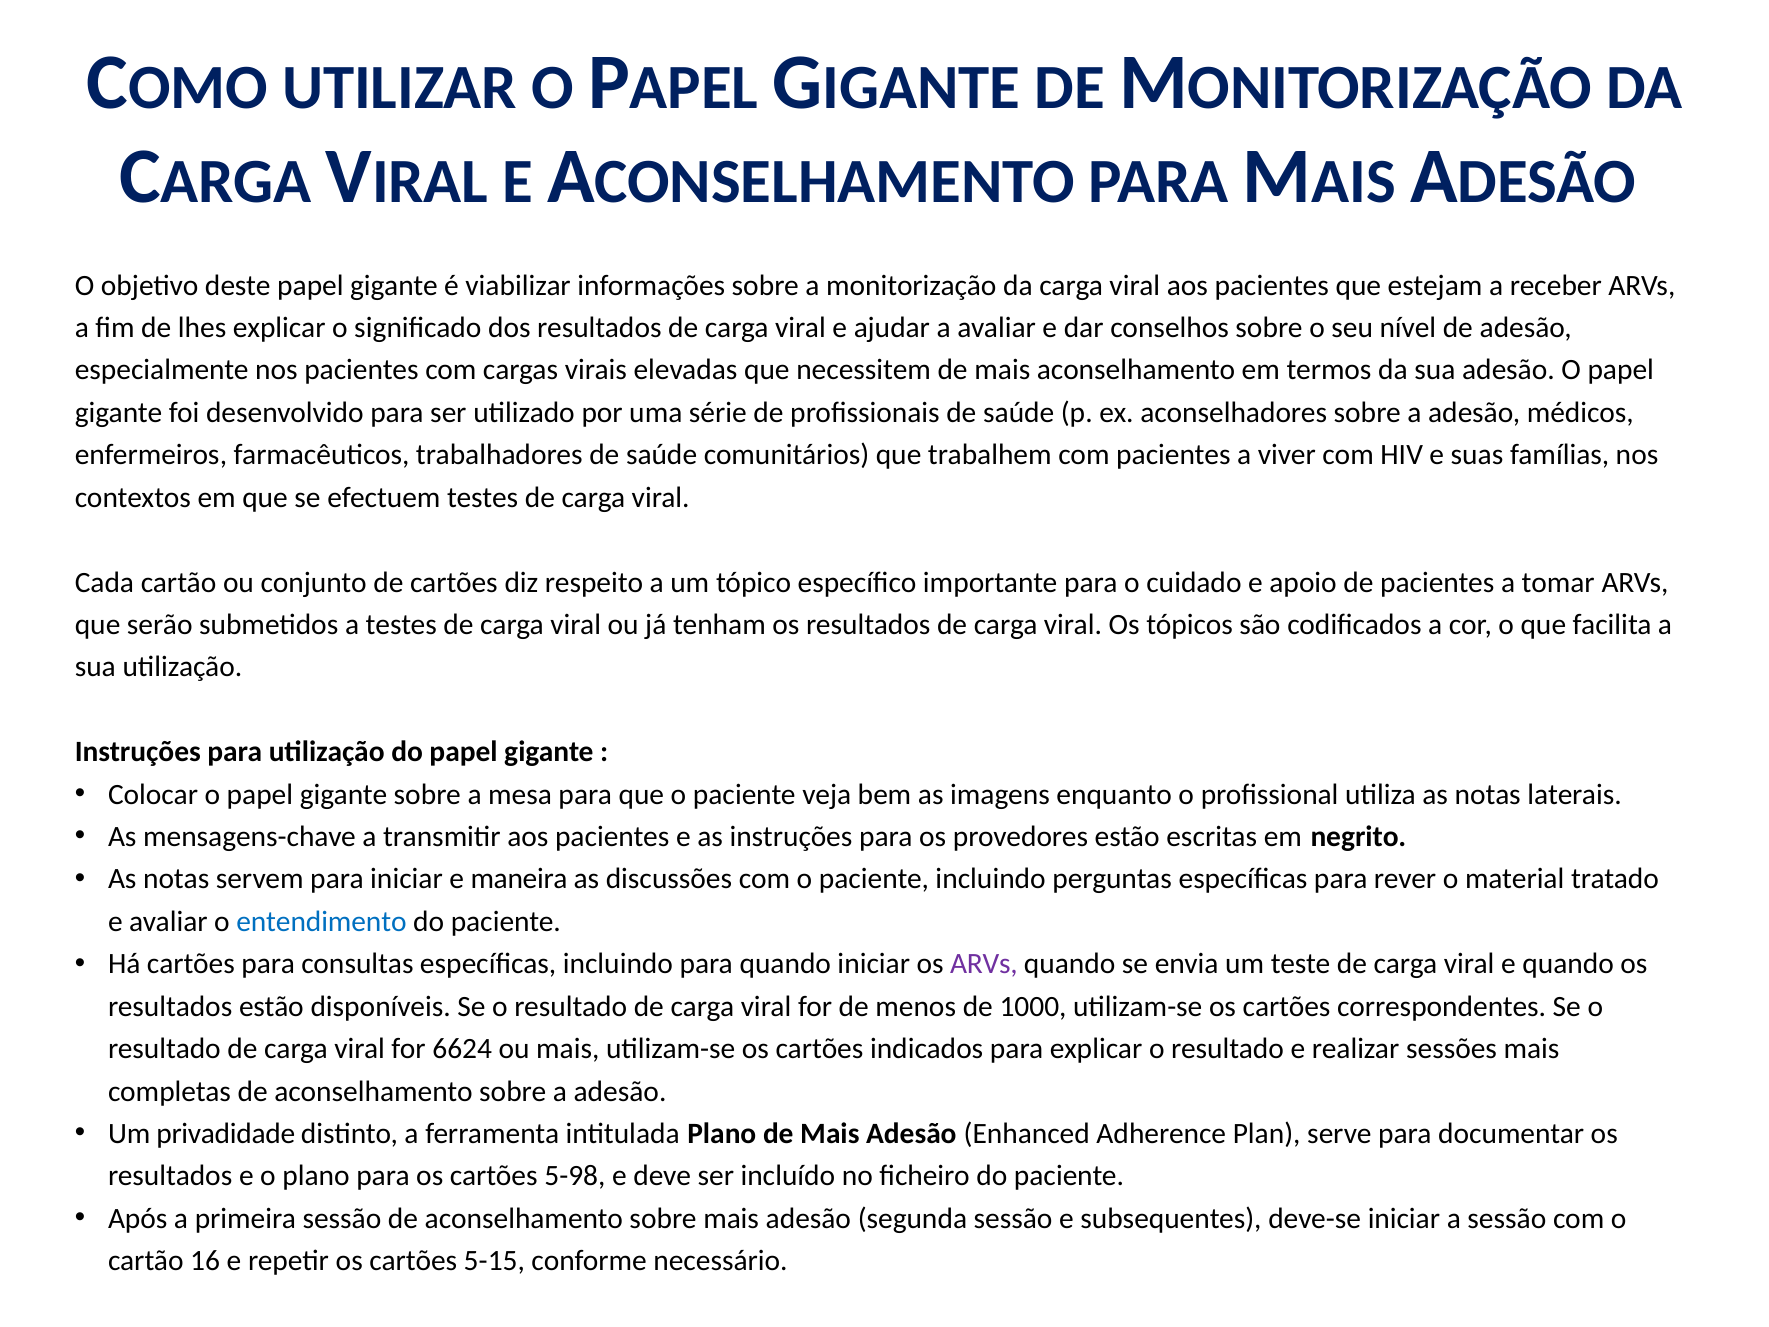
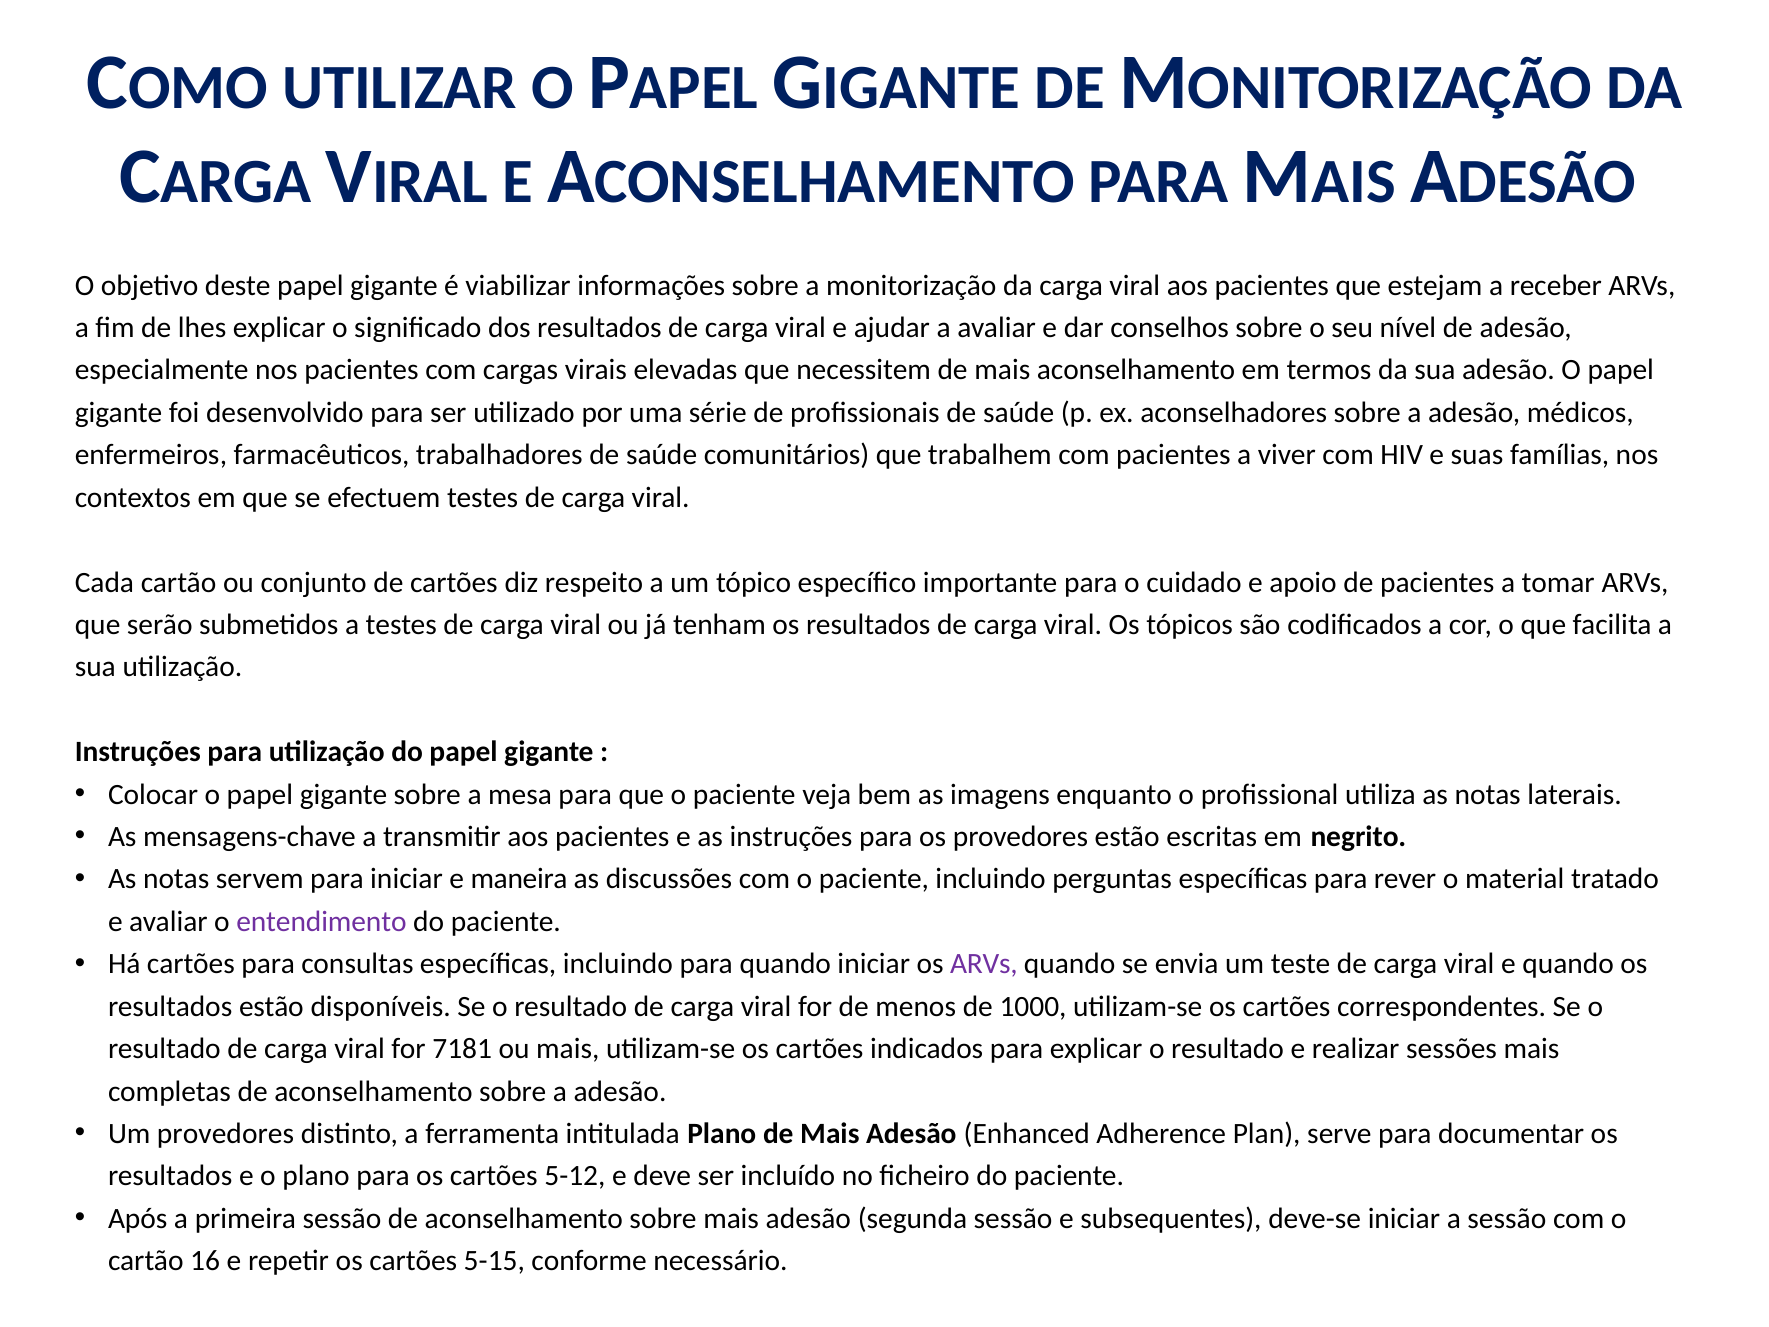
entendimento colour: blue -> purple (321, 922)
6624: 6624 -> 7181 (462, 1049)
Um privadidade: privadidade -> provedores (226, 1134)
5-98: 5-98 -> 5-12 (575, 1176)
